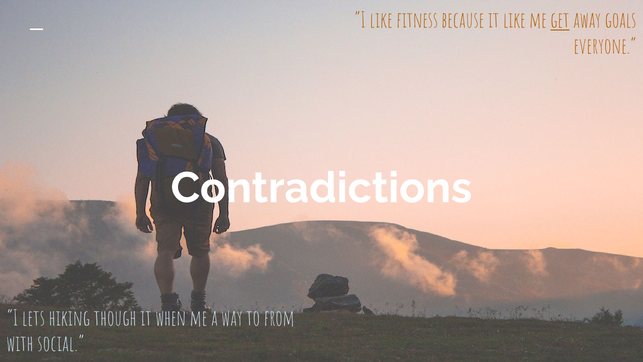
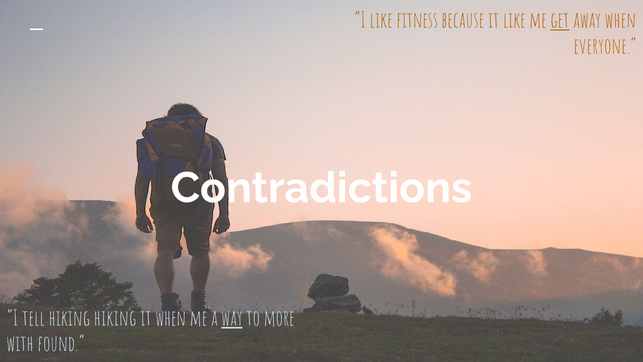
away goals: goals -> when (620, 21)
lets: lets -> tell (34, 318)
hiking though: though -> hiking (115, 318)
way underline: none -> present (232, 318)
from: from -> more (279, 318)
social: social -> found (61, 344)
